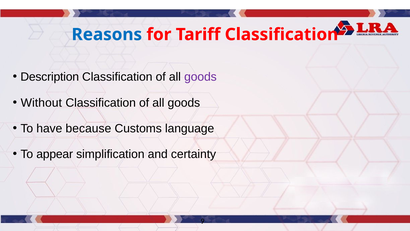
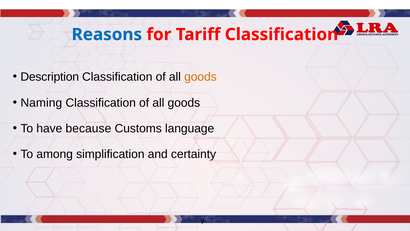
goods colour: purple -> orange (200, 77)
Without: Without -> Naming (41, 103)
appear: appear -> among (55, 154)
